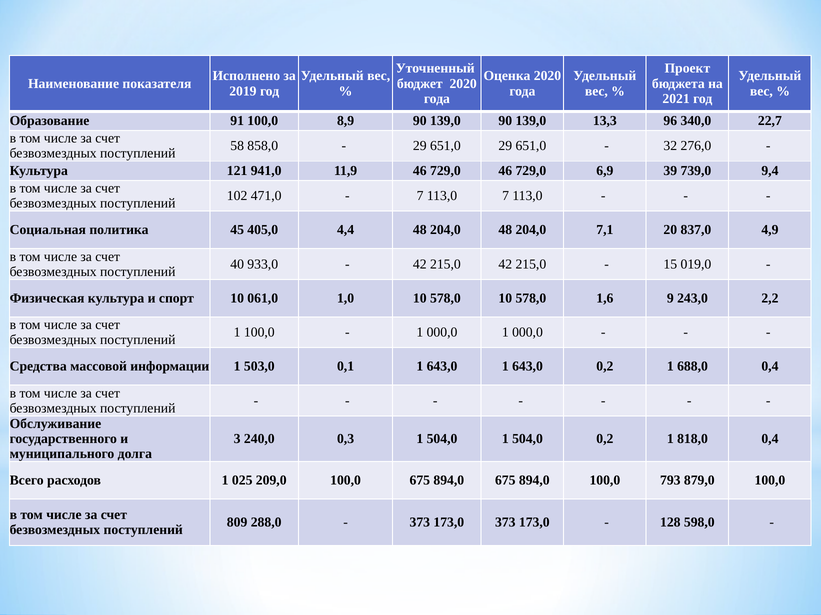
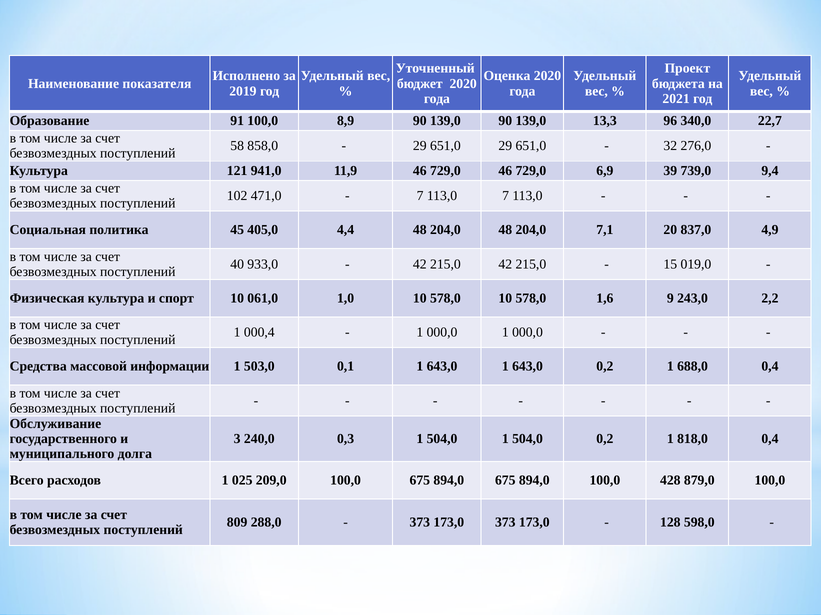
1 100,0: 100,0 -> 000,4 (259, 333)
793: 793 -> 428 (670, 481)
